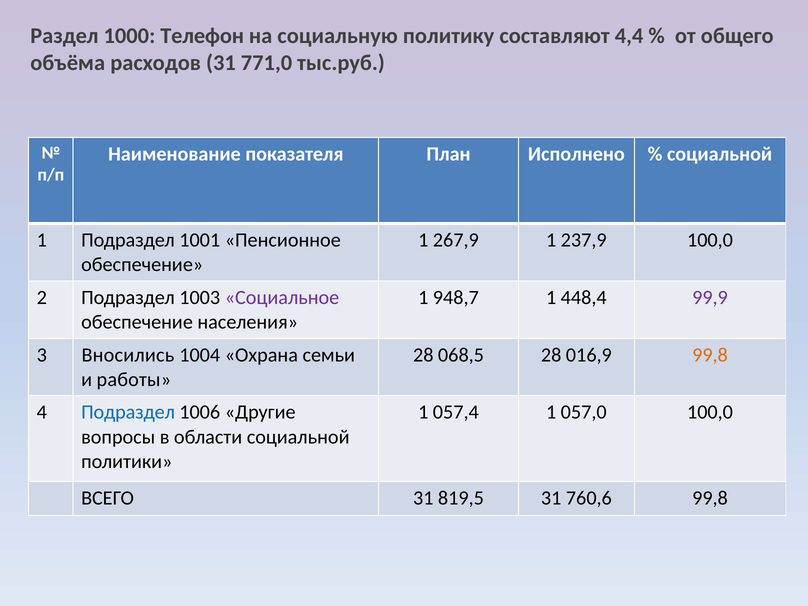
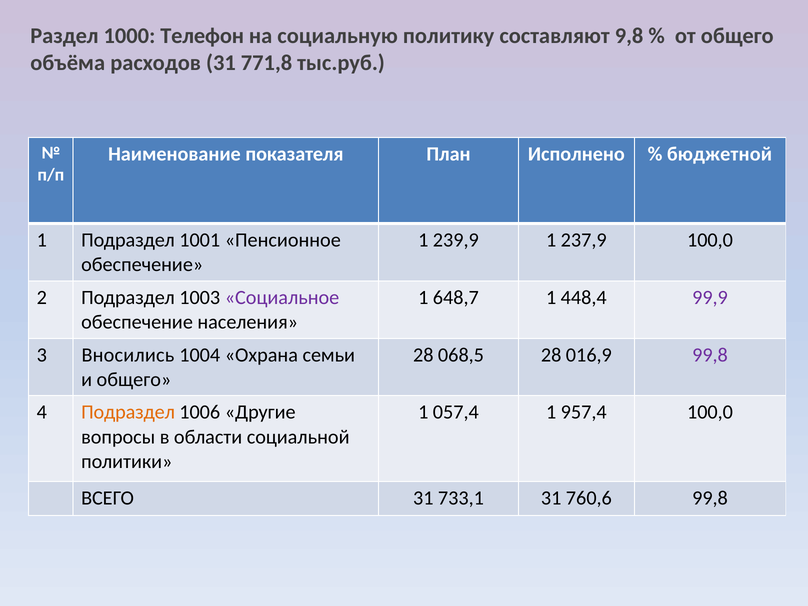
4,4: 4,4 -> 9,8 (629, 36)
771,0: 771,0 -> 771,8 (267, 63)
социальной: социальной -> бюджетной (719, 154)
267,9: 267,9 -> 239,9 (456, 240)
948,7: 948,7 -> 648,7 (456, 297)
99,8 colour: orange -> purple (710, 355)
и работы: работы -> общего (134, 380)
Подраздел colour: blue -> orange (128, 412)
057,0: 057,0 -> 957,4 (584, 412)
819,5: 819,5 -> 733,1 (461, 498)
